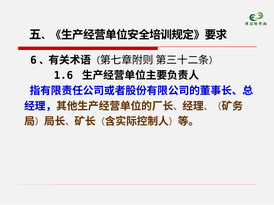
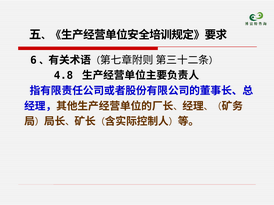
1.6: 1.6 -> 4.8 (63, 76)
